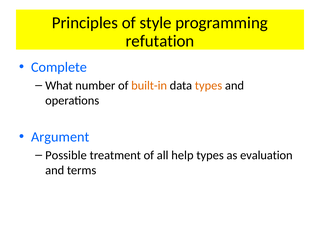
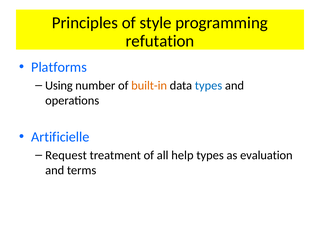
Complete: Complete -> Platforms (59, 67)
What: What -> Using (59, 86)
types colour: orange -> blue (209, 86)
Argument: Argument -> Artificielle (60, 137)
Possible: Possible -> Request (66, 155)
